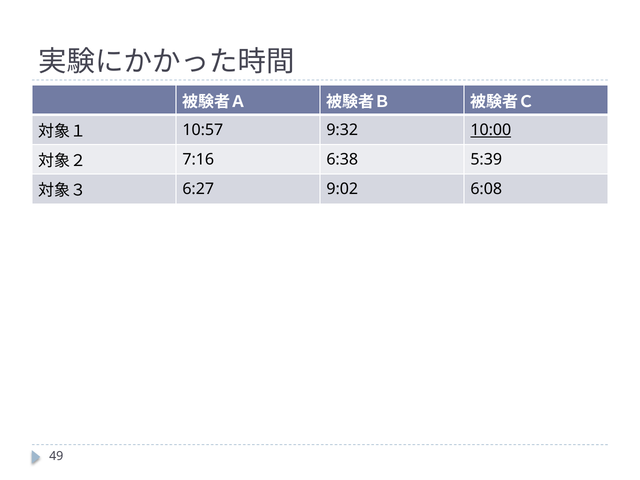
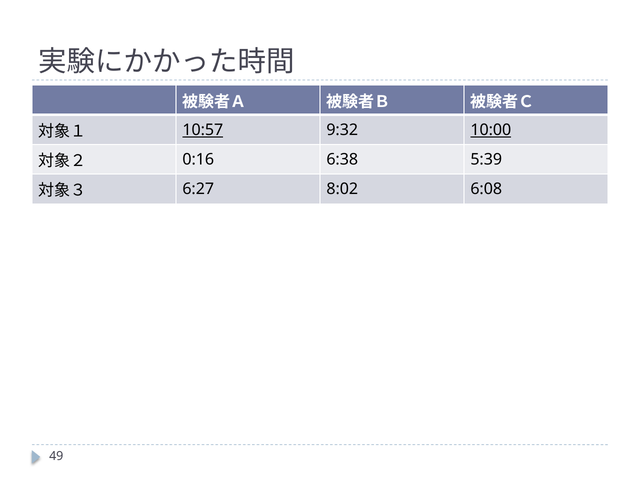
10:57 underline: none -> present (203, 130)
7:16: 7:16 -> 0:16 (198, 159)
9:02: 9:02 -> 8:02 (342, 189)
